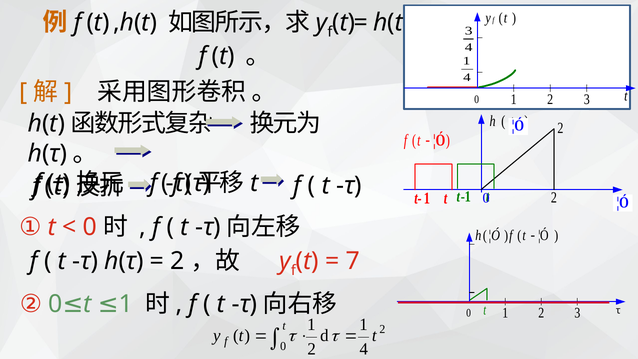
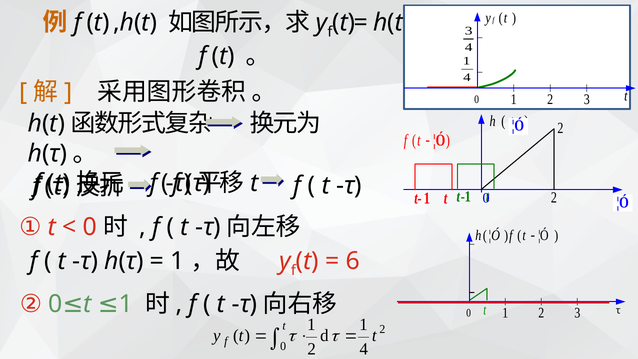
2: 2 -> 1 (178, 261)
7: 7 -> 6 (353, 261)
